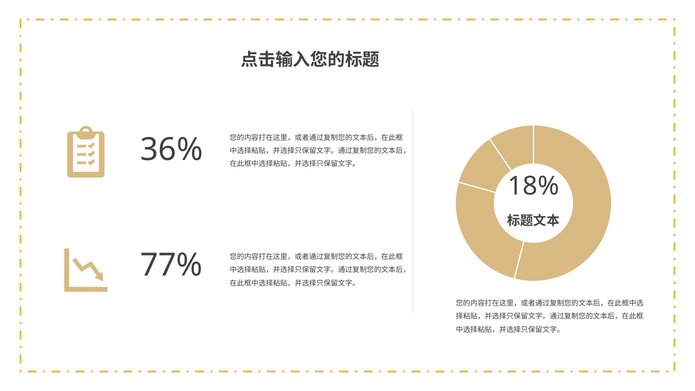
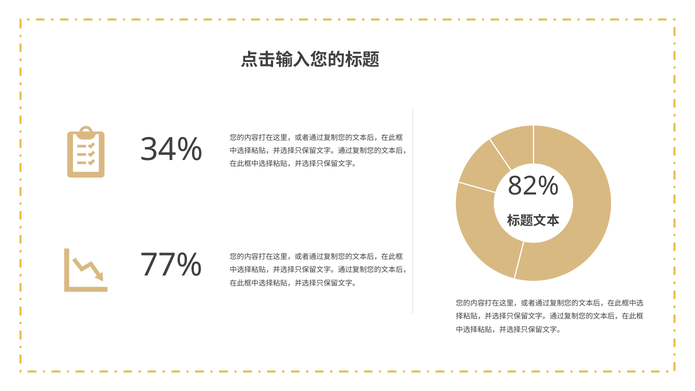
36%: 36% -> 34% (172, 150)
18%: 18% -> 82% (533, 186)
